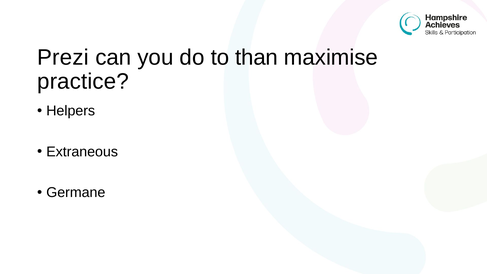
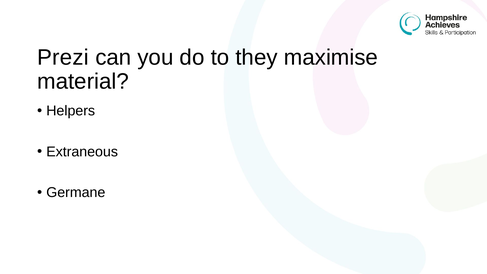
than: than -> they (257, 57)
practice: practice -> material (83, 82)
